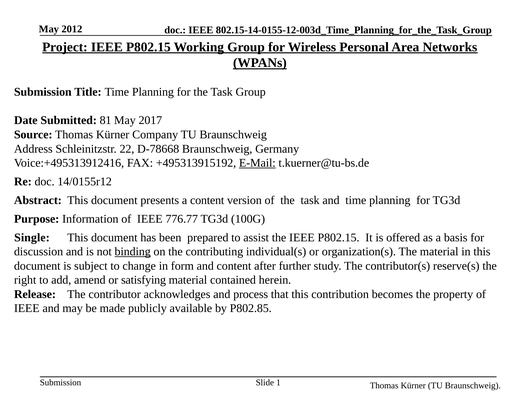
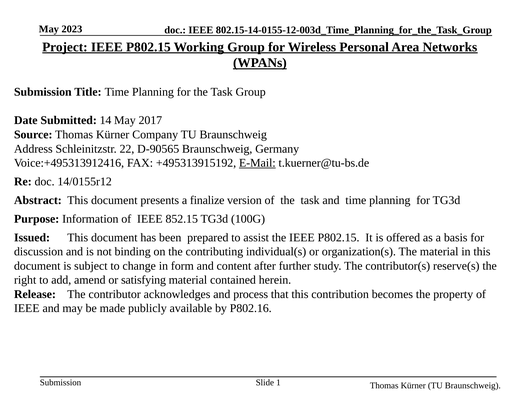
2012: 2012 -> 2023 (72, 29)
81: 81 -> 14 (106, 120)
D-78668: D-78668 -> D-90565 (158, 149)
a content: content -> finalize (207, 200)
776.77: 776.77 -> 852.15 (182, 219)
Single: Single -> Issued (32, 237)
binding underline: present -> none (133, 252)
P802.85: P802.85 -> P802.16 (251, 308)
